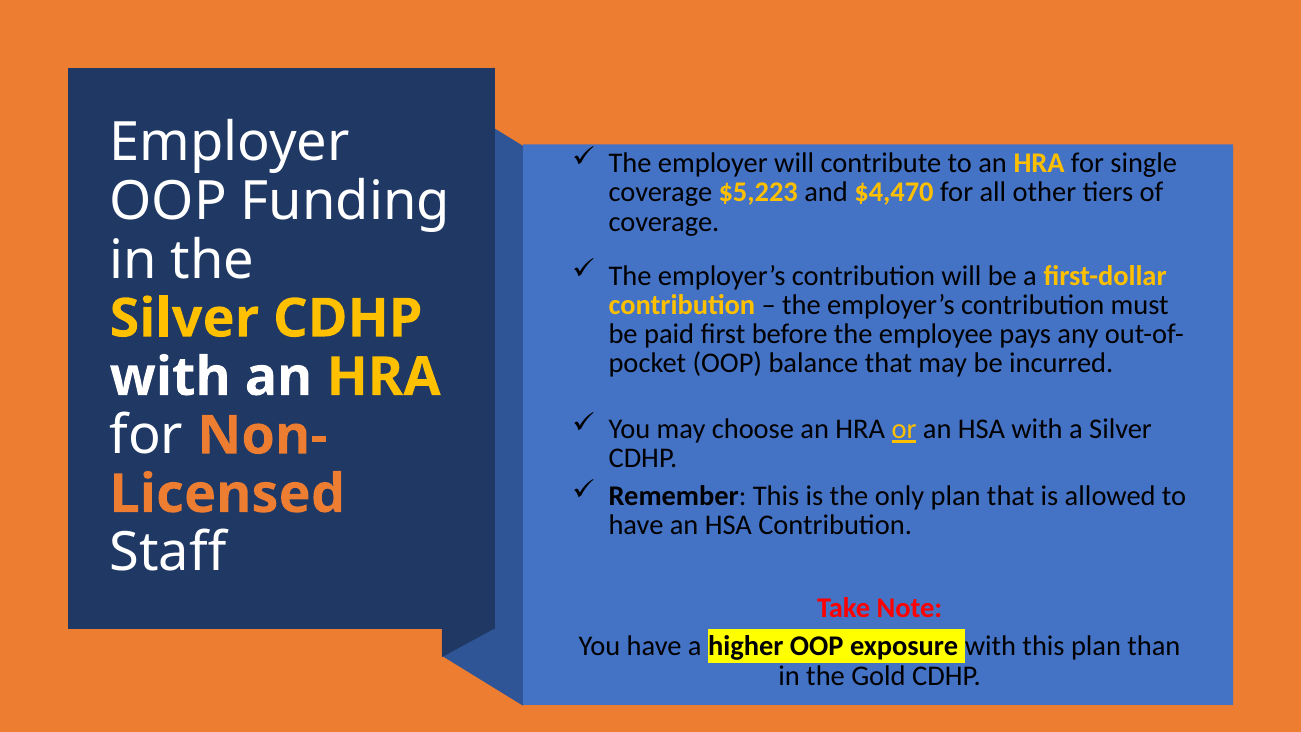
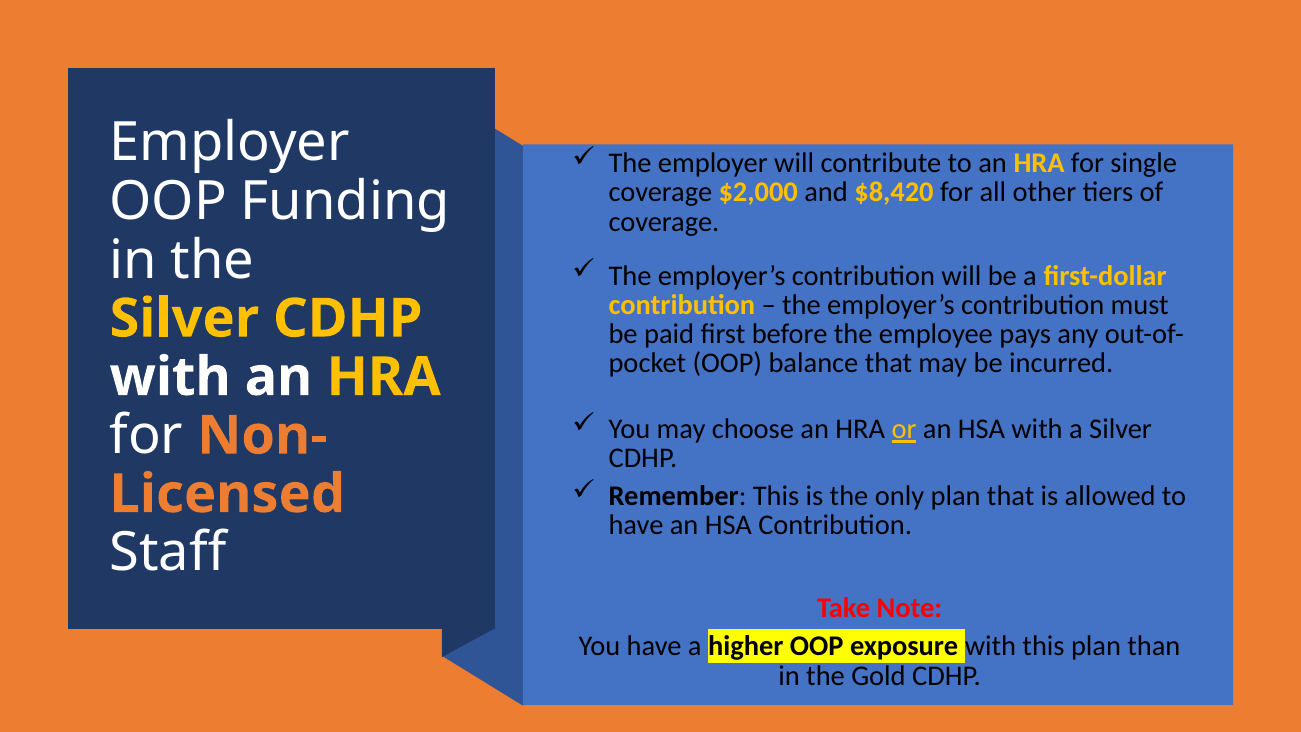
$5,223: $5,223 -> $2,000 (758, 192)
$4,470: $4,470 -> $8,420 (894, 192)
